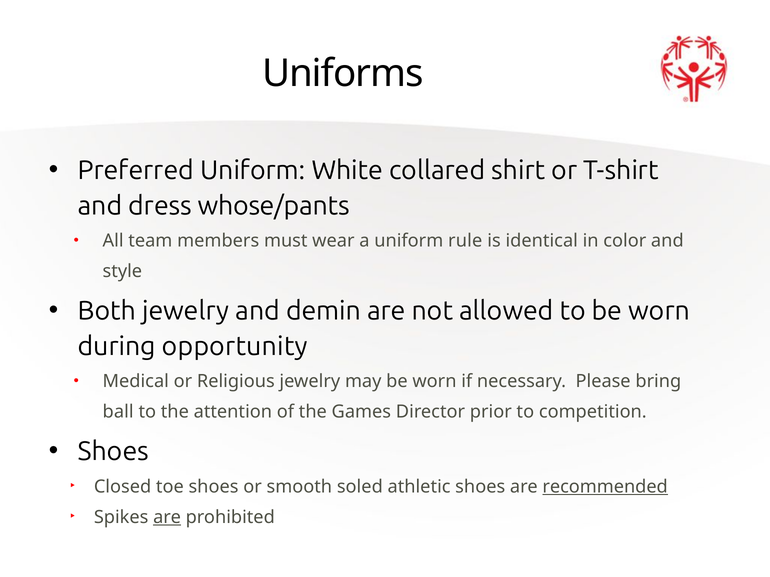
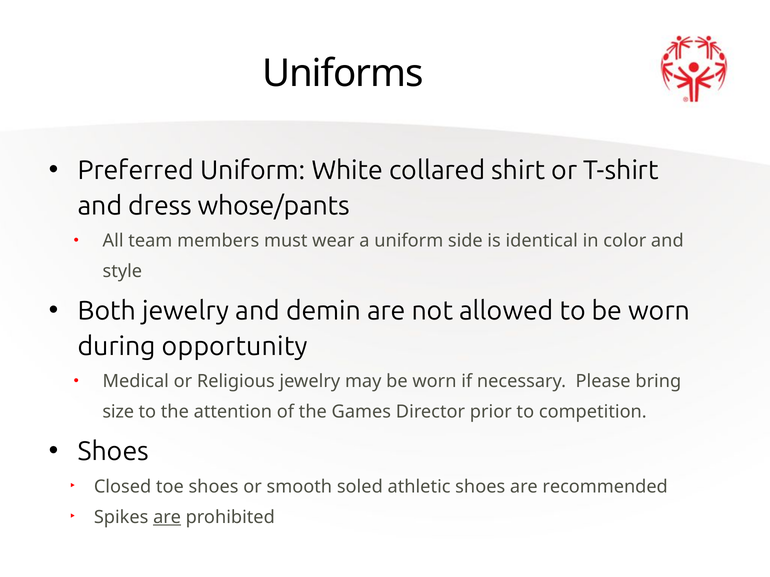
rule: rule -> side (465, 241)
ball: ball -> size (118, 412)
recommended underline: present -> none (605, 487)
